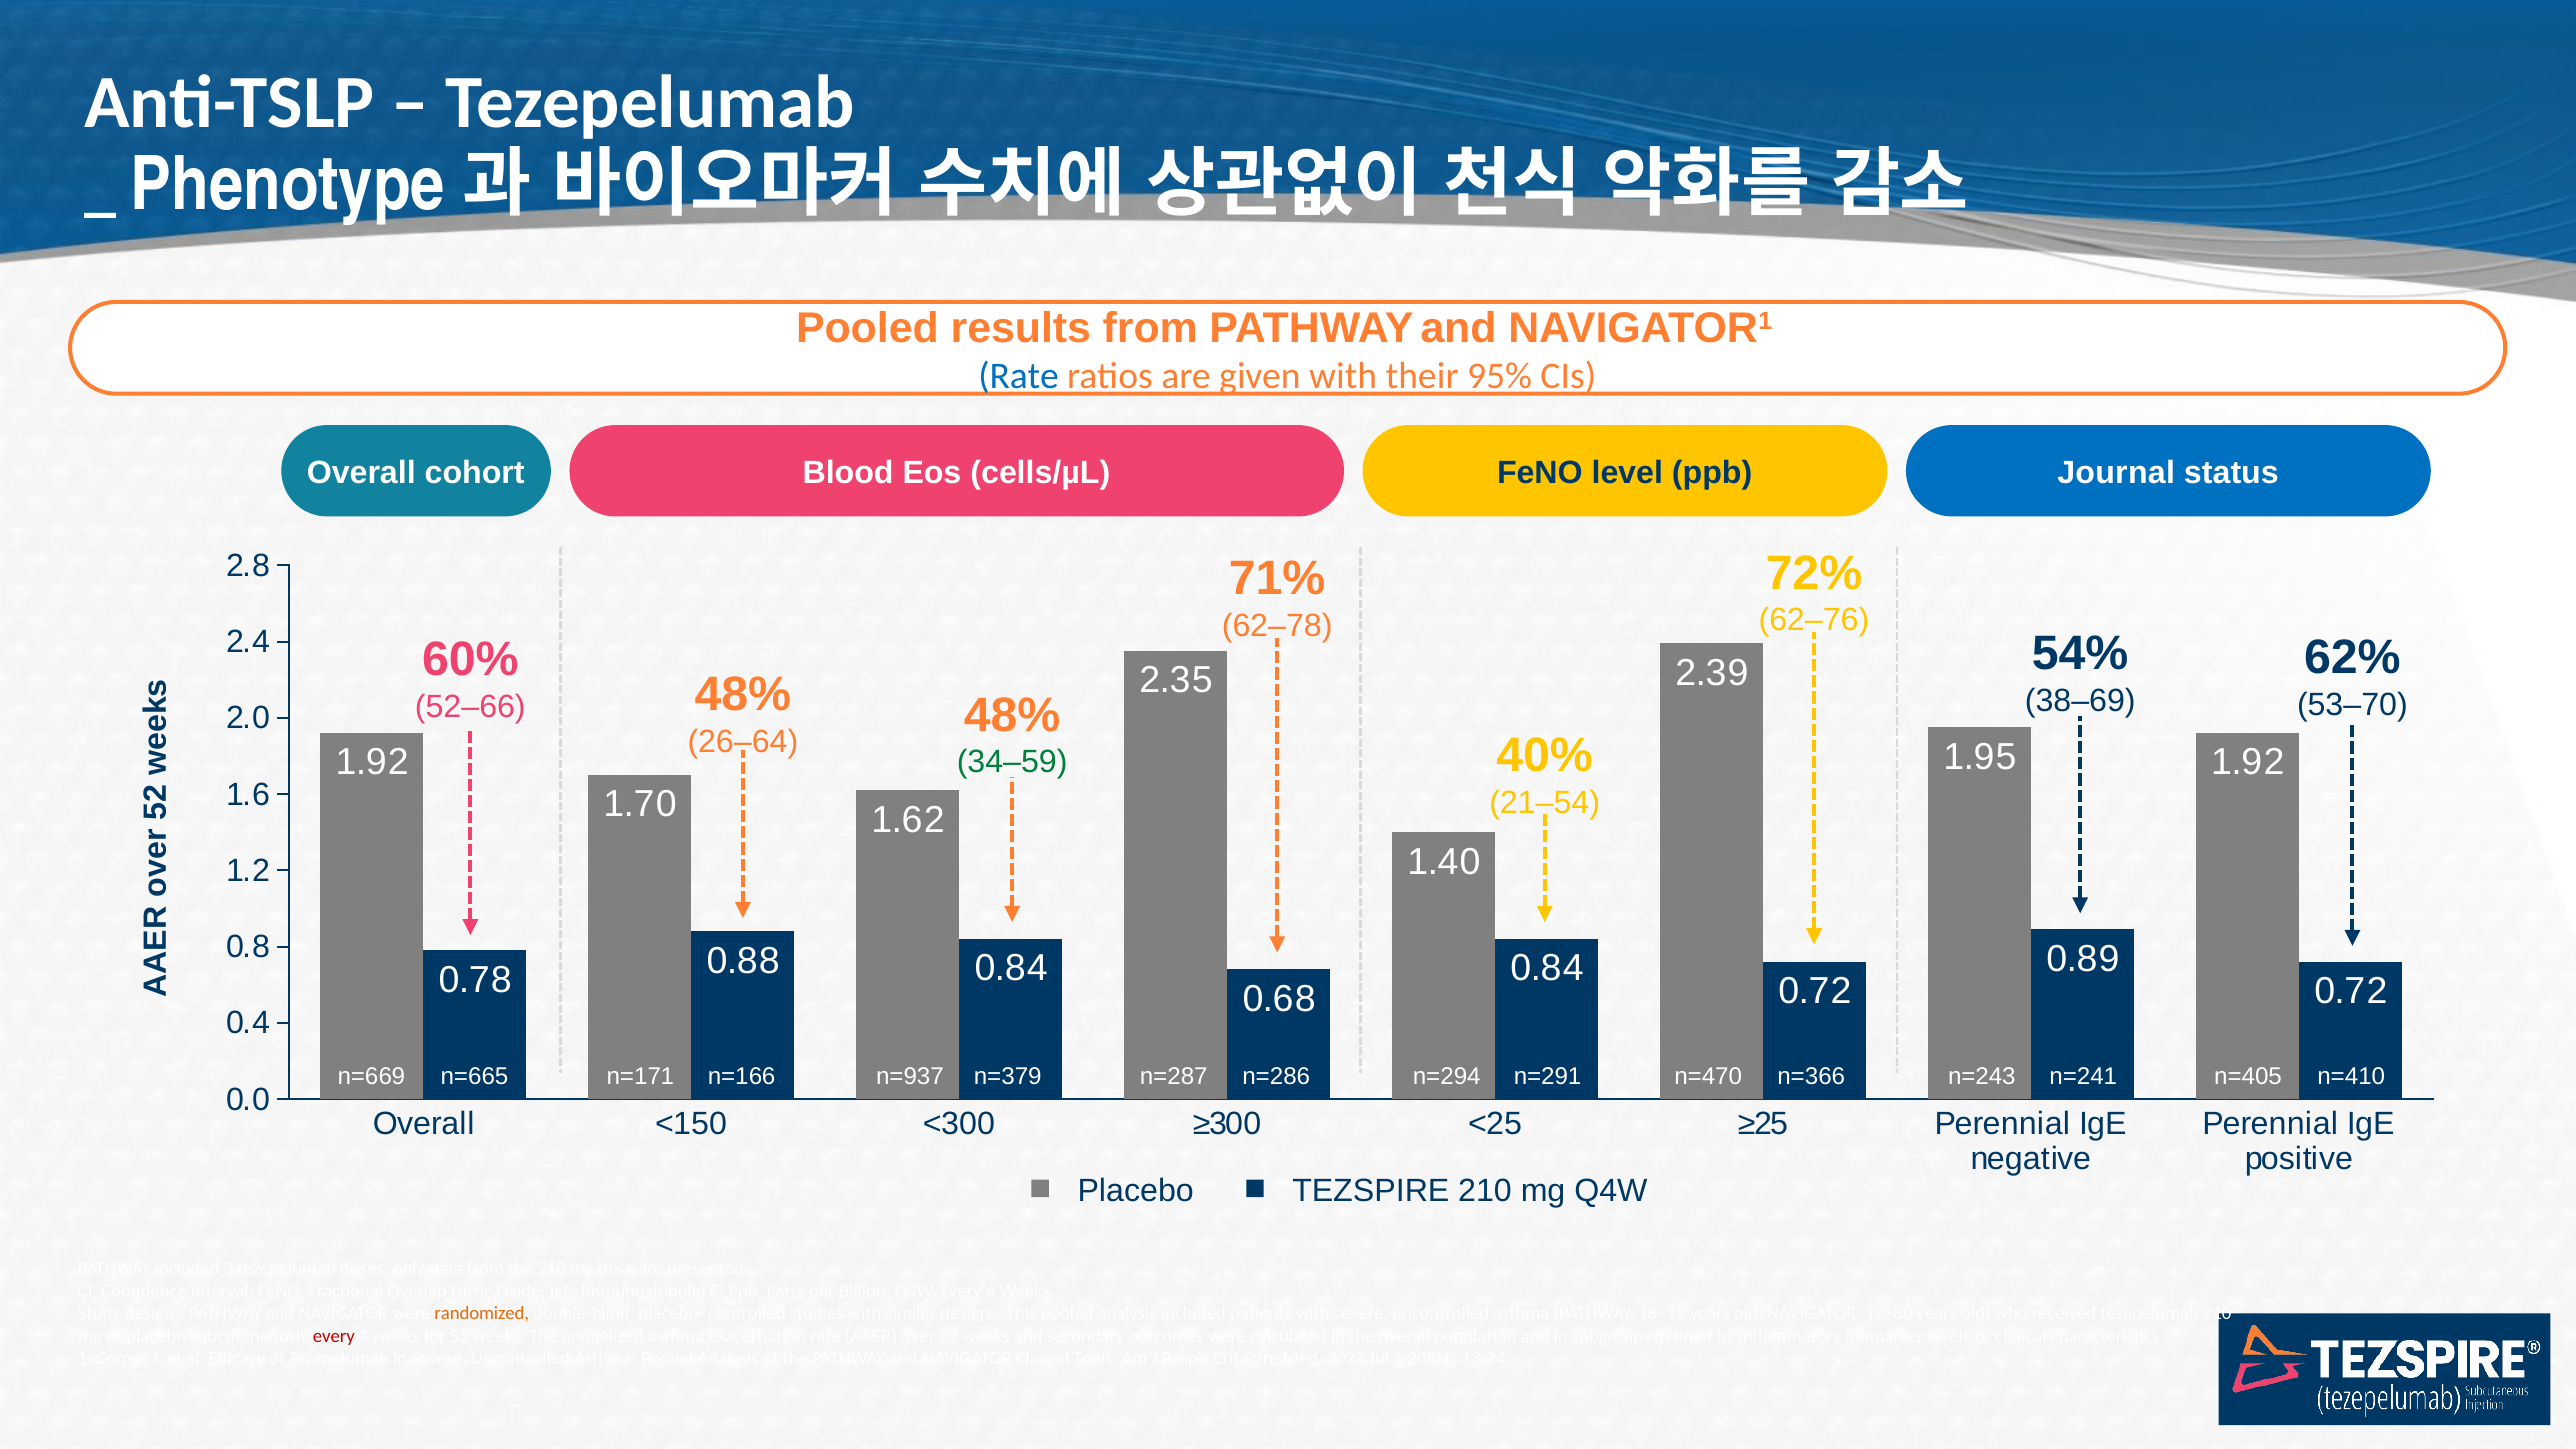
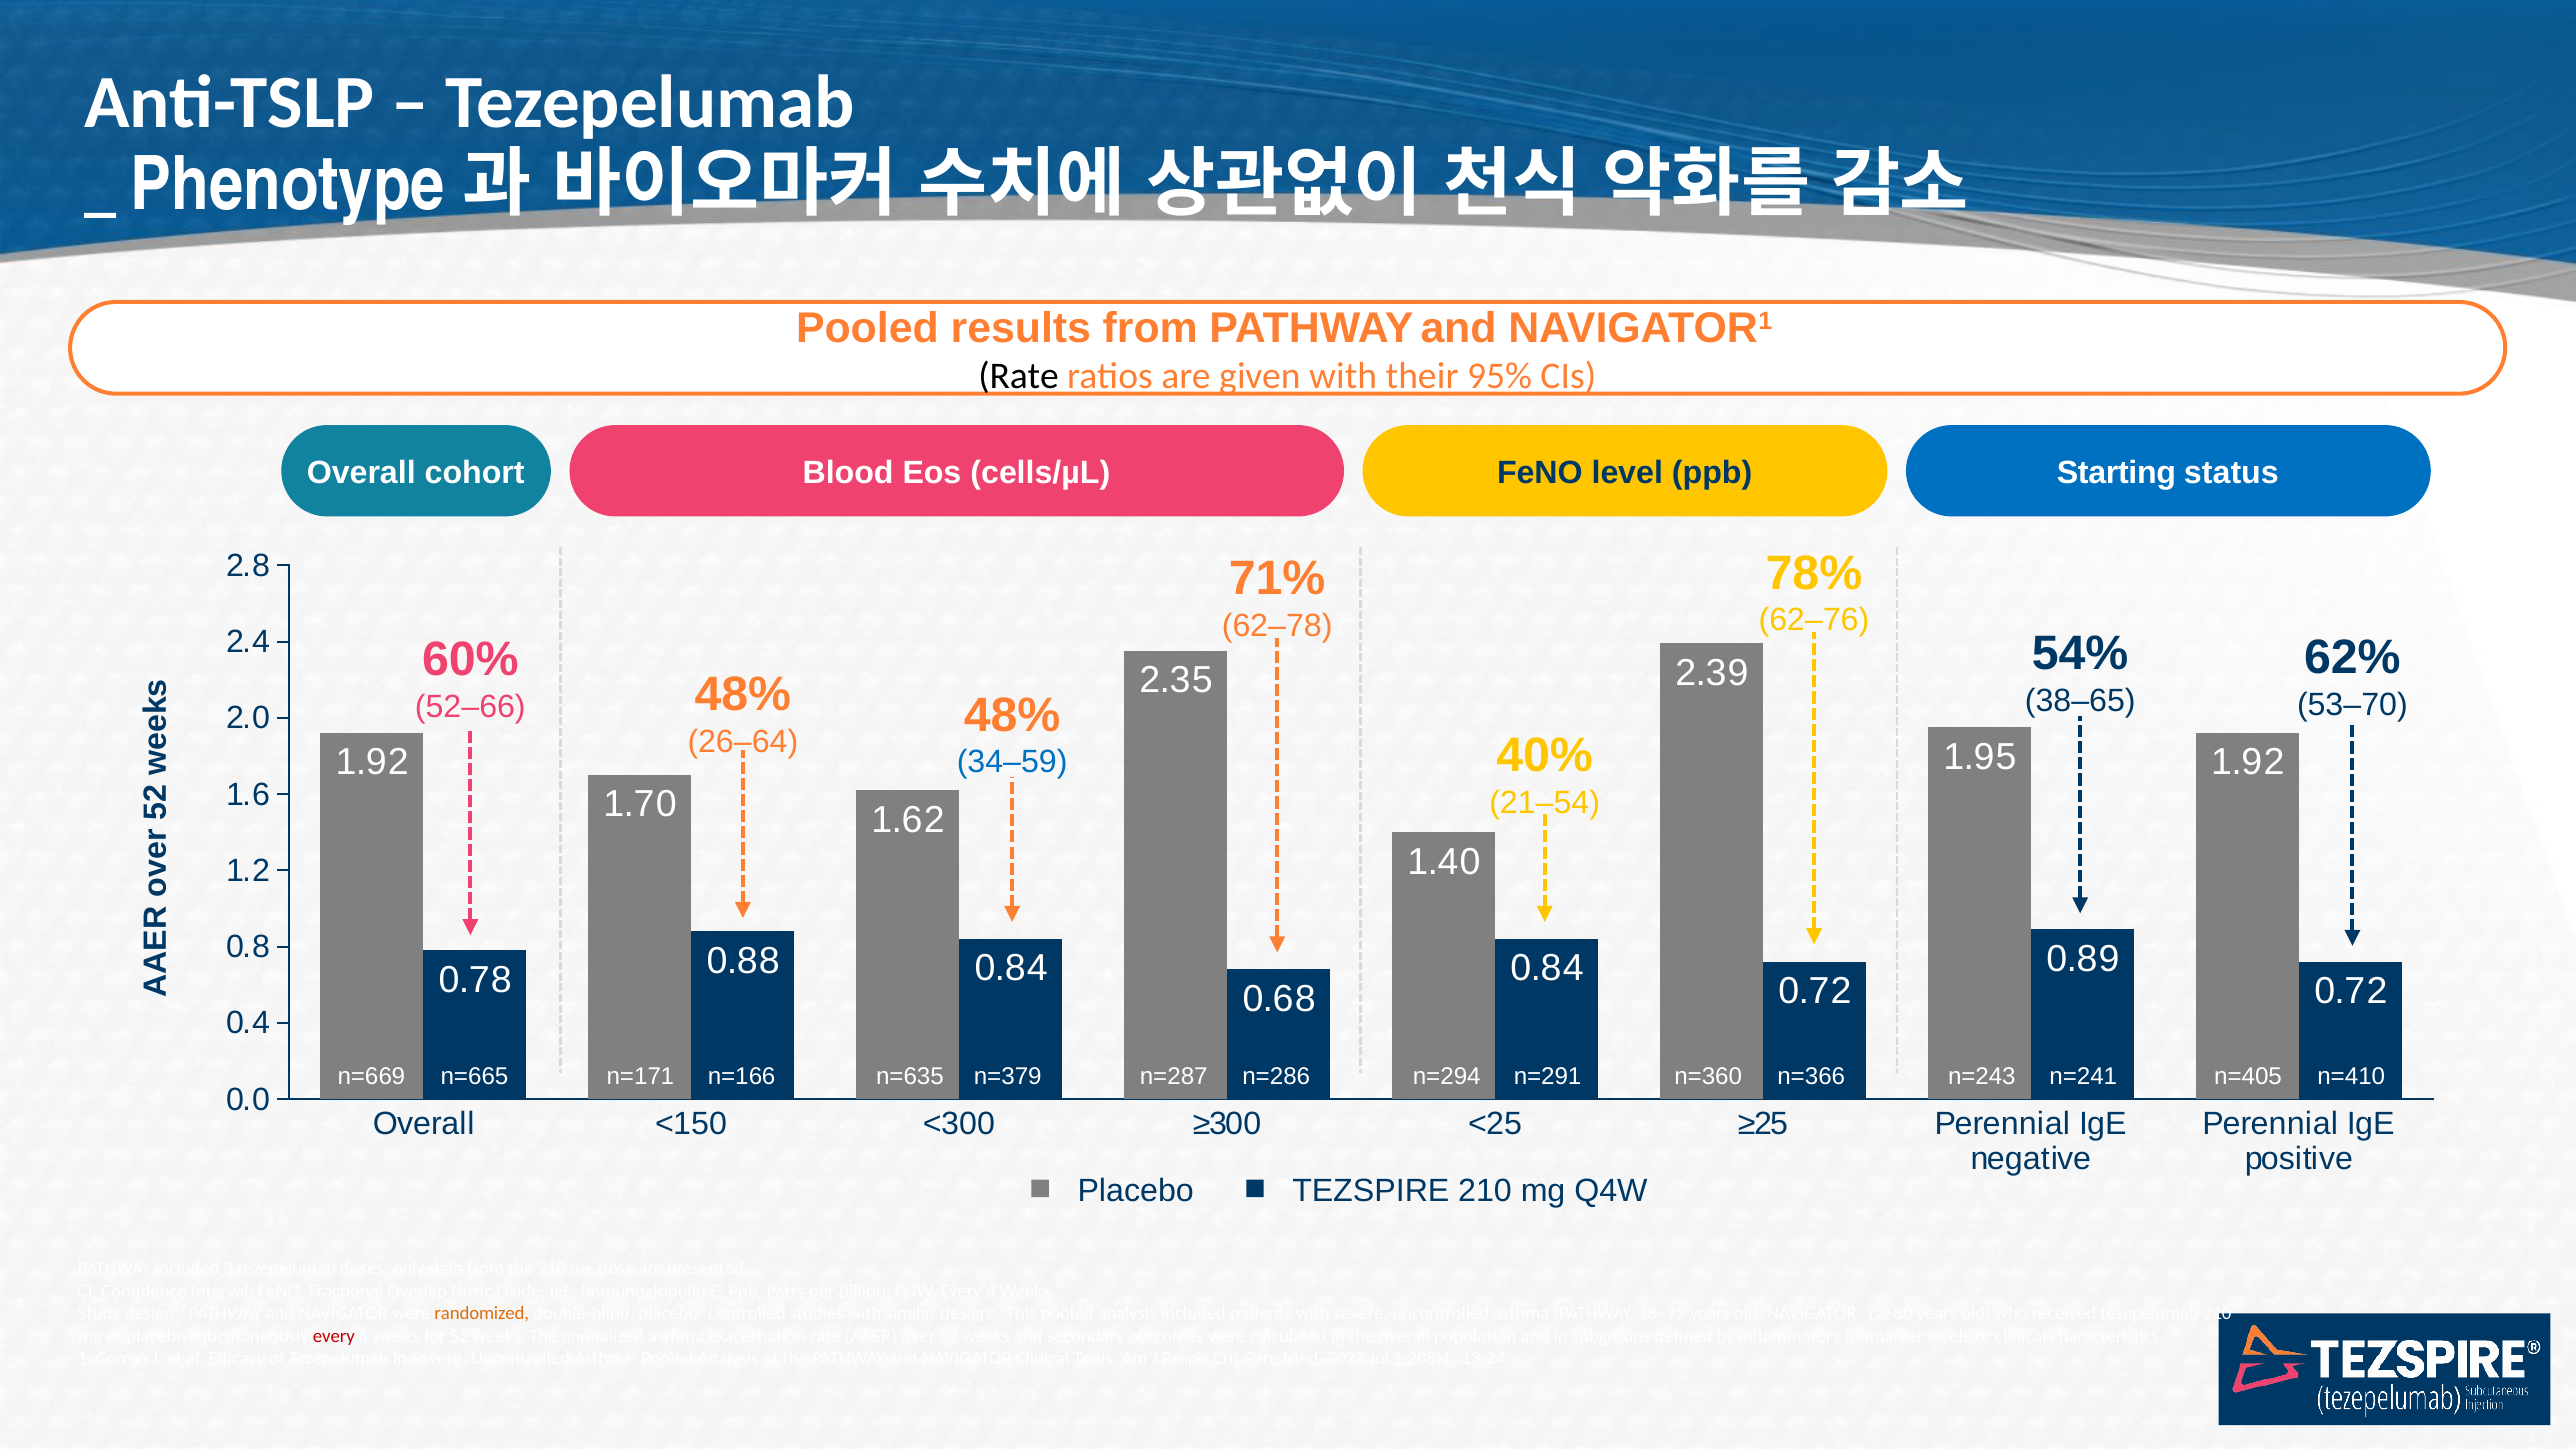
Rate colour: blue -> black (1018, 376)
Journal: Journal -> Starting (2116, 473)
72%: 72% -> 78% (1814, 573)
38–69: 38–69 -> 38–65 (2080, 701)
34–59 colour: green -> blue (1012, 762)
n=937: n=937 -> n=635 (910, 1077)
n=470: n=470 -> n=360 (1708, 1077)
